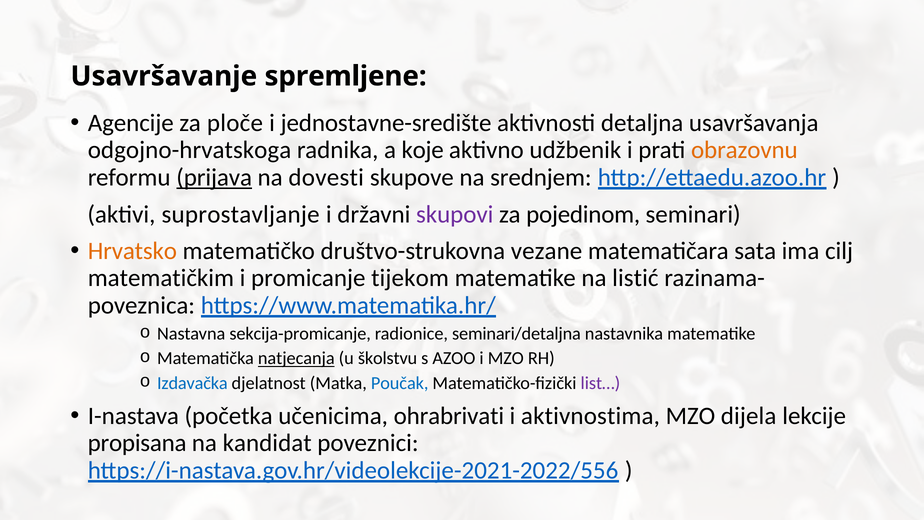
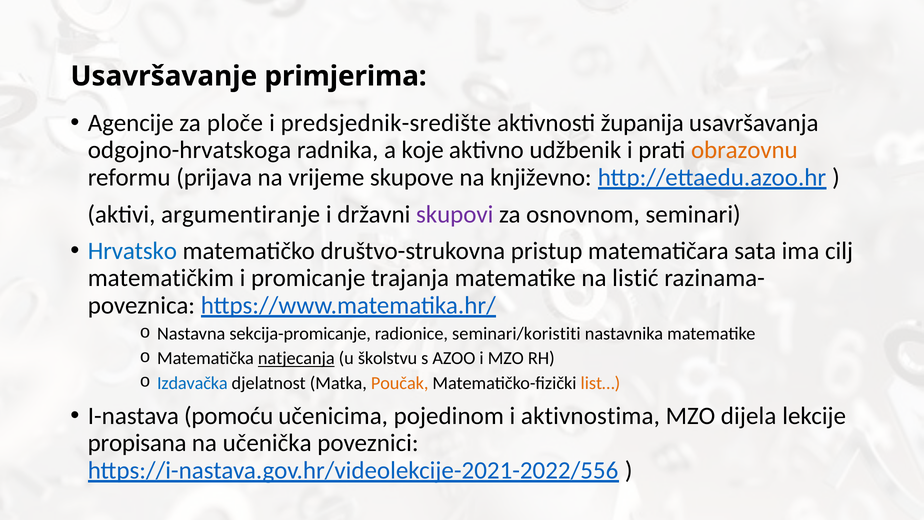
spremljene: spremljene -> primjerima (346, 76)
jednostavne-središte: jednostavne-središte -> predsjednik-središte (386, 123)
detaljna: detaljna -> županija (642, 123)
prijava underline: present -> none (214, 178)
dovesti: dovesti -> vrijeme (326, 178)
srednjem: srednjem -> književno (541, 178)
suprostavljanje: suprostavljanje -> argumentiranje (241, 214)
pojedinom: pojedinom -> osnovnom (583, 214)
Hrvatsko colour: orange -> blue (132, 251)
vezane: vezane -> pristup (547, 251)
tijekom: tijekom -> trajanja (410, 278)
seminari/detaljna: seminari/detaljna -> seminari/koristiti (516, 334)
Poučak colour: blue -> orange (400, 383)
list… colour: purple -> orange (600, 383)
početka: početka -> pomoću (229, 416)
ohrabrivati: ohrabrivati -> pojedinom (449, 416)
kandidat: kandidat -> učenička (267, 443)
